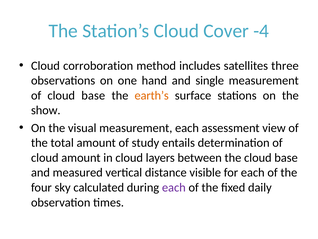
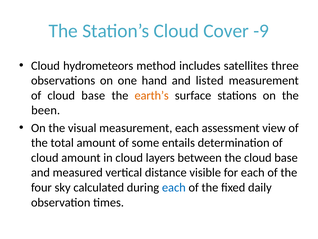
-4: -4 -> -9 (261, 31)
corroboration: corroboration -> hydrometeors (98, 66)
single: single -> listed (210, 80)
show: show -> been (46, 110)
study: study -> some (145, 143)
each colour: purple -> blue (174, 187)
